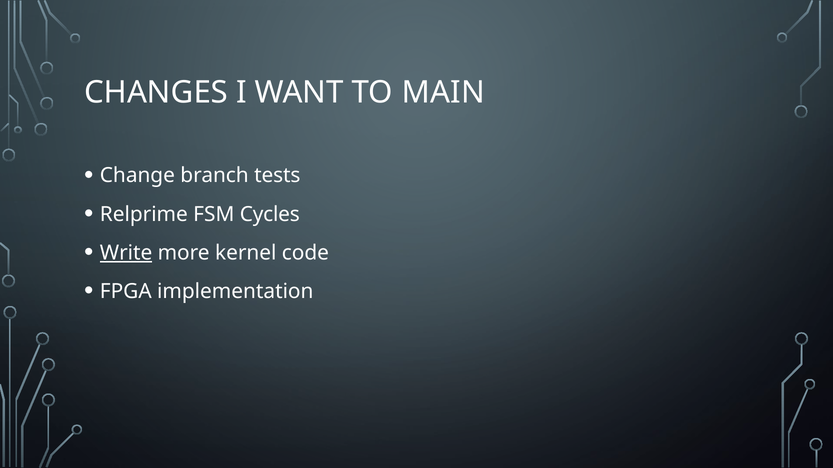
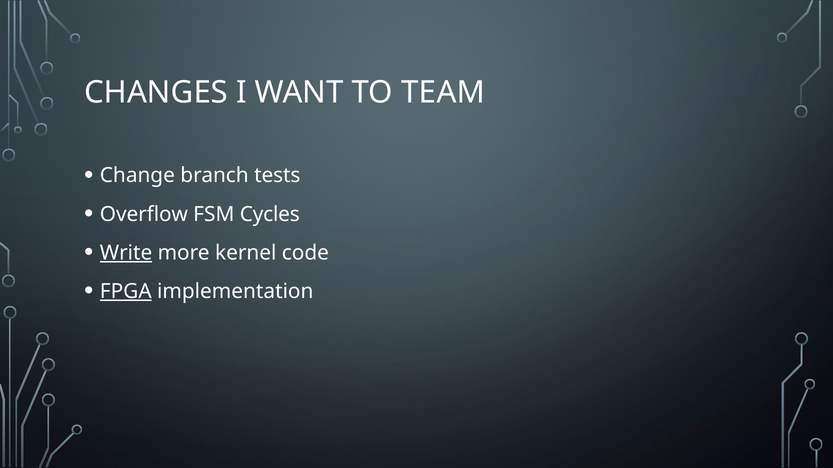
MAIN: MAIN -> TEAM (443, 93)
Relprime: Relprime -> Overflow (144, 214)
FPGA underline: none -> present (126, 292)
